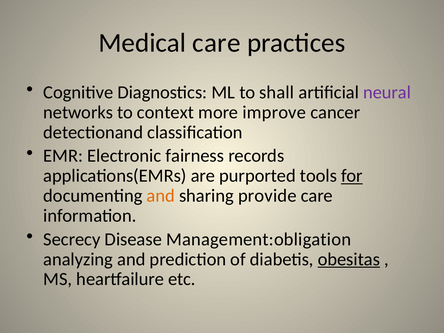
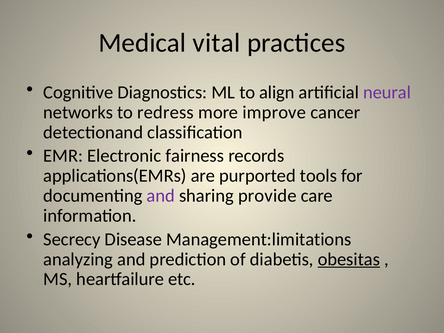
Medical care: care -> vital (216, 43)
shall: shall -> align (277, 92)
context: context -> redress (165, 112)
for underline: present -> none (352, 176)
and colour: orange -> purple (161, 196)
Management:obligation: Management:obligation -> Management:limitations (259, 239)
